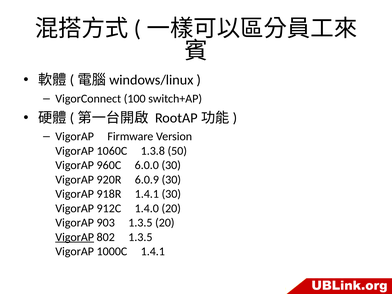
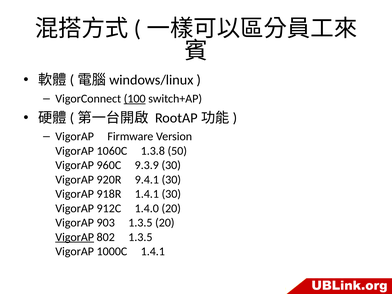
100 underline: none -> present (135, 99)
6.0.0: 6.0.0 -> 9.3.9 (147, 165)
6.0.9: 6.0.9 -> 9.4.1 (147, 180)
